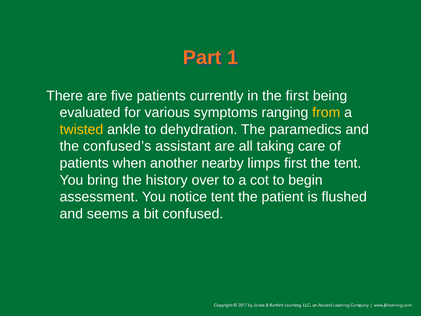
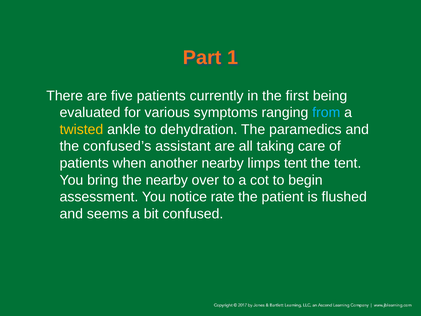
from colour: yellow -> light blue (326, 113)
limps first: first -> tent (296, 163)
the history: history -> nearby (167, 180)
notice tent: tent -> rate (223, 197)
